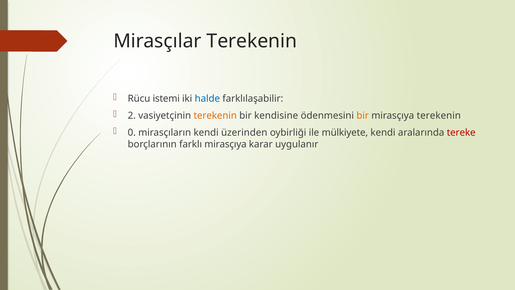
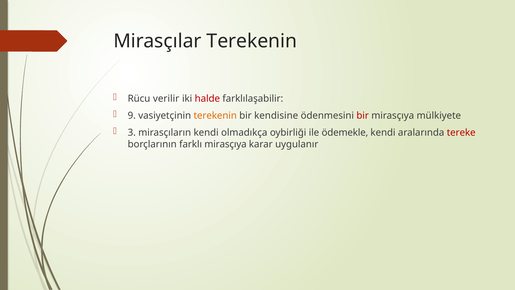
istemi: istemi -> verilir (166, 99)
halde colour: blue -> red (207, 99)
2: 2 -> 9 (132, 115)
bir colour: orange -> red (363, 115)
mirasçıya terekenin: terekenin -> mülkiyete (439, 115)
0: 0 -> 3 (132, 132)
üzerinden: üzerinden -> olmadıkça (244, 132)
mülkiyete: mülkiyete -> ödemekle (345, 132)
